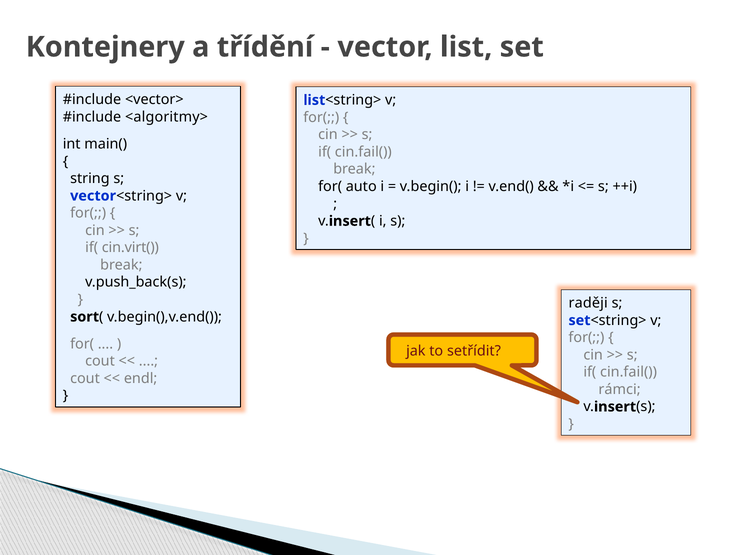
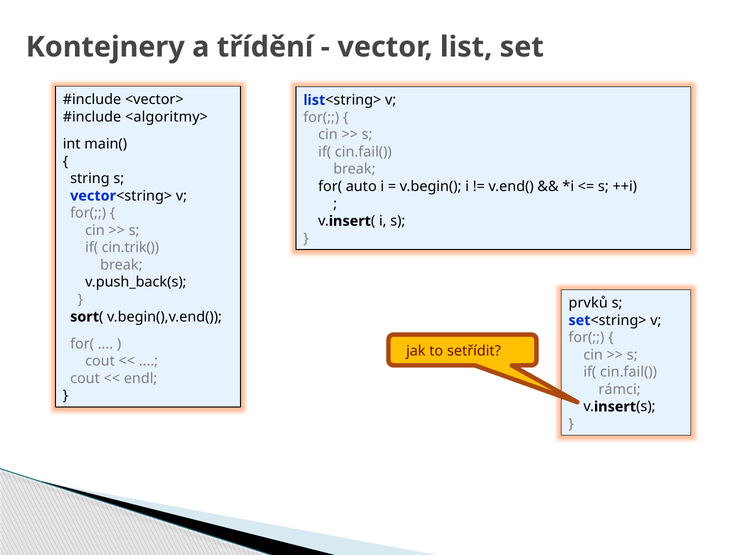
cin.virt(: cin.virt( -> cin.trik( (130, 248)
raději: raději -> prvků (588, 303)
